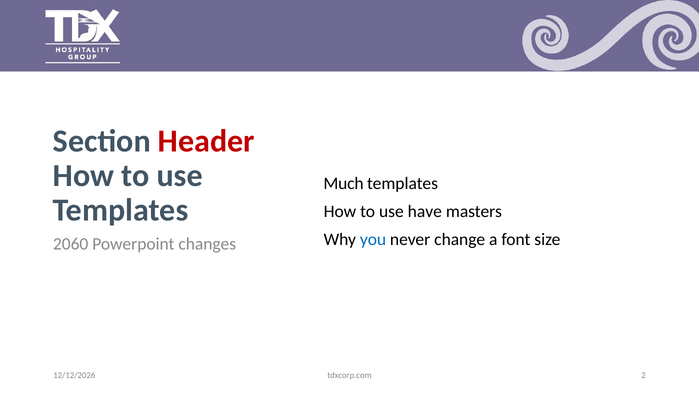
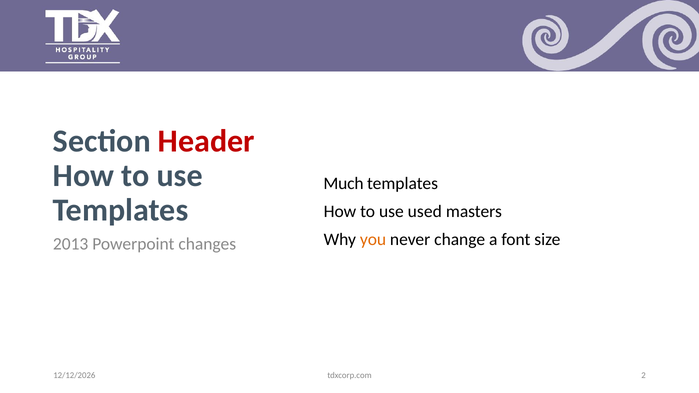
have: have -> used (425, 212)
you colour: blue -> orange (373, 240)
2060: 2060 -> 2013 (71, 244)
